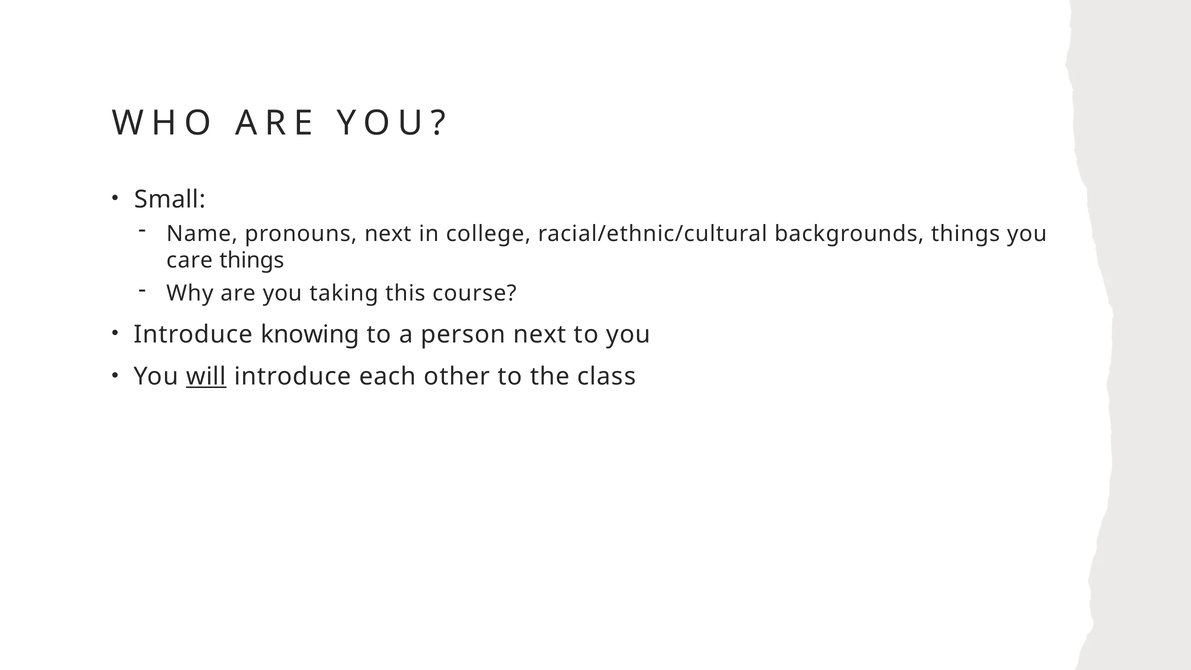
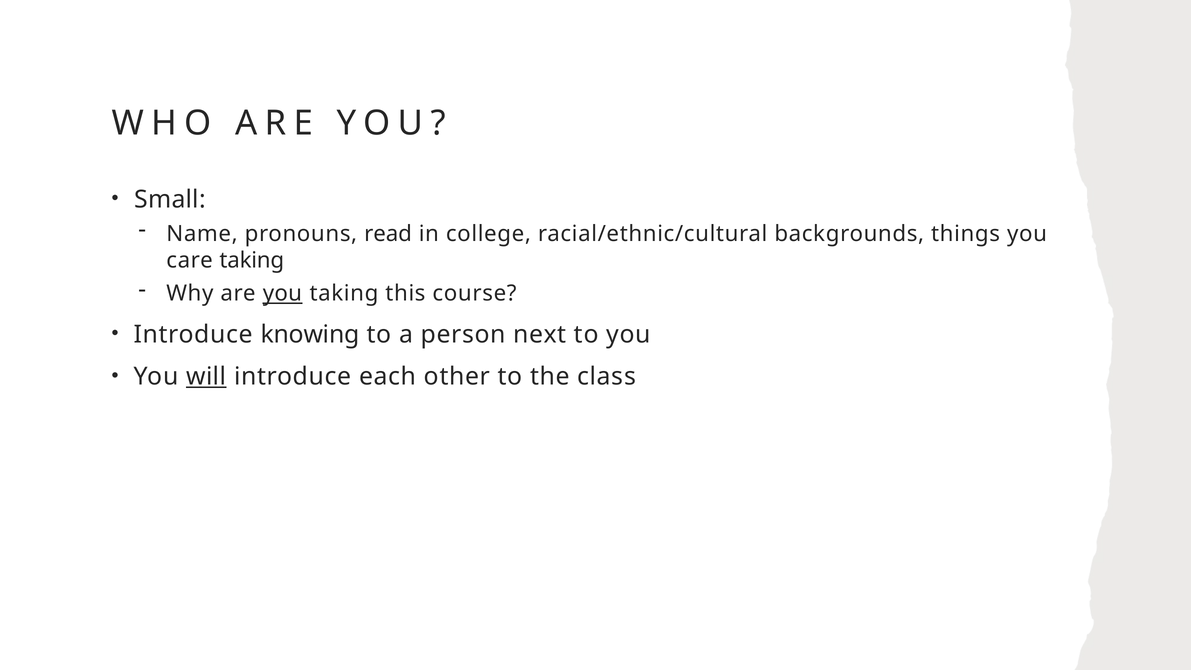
pronouns next: next -> read (388, 234)
care things: things -> taking (252, 261)
you underline: none -> present (282, 294)
